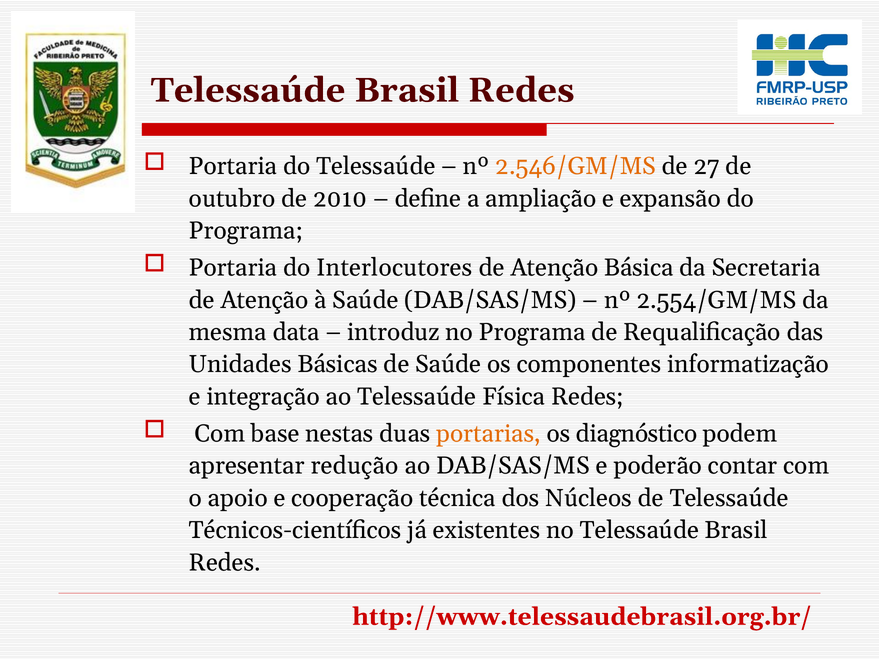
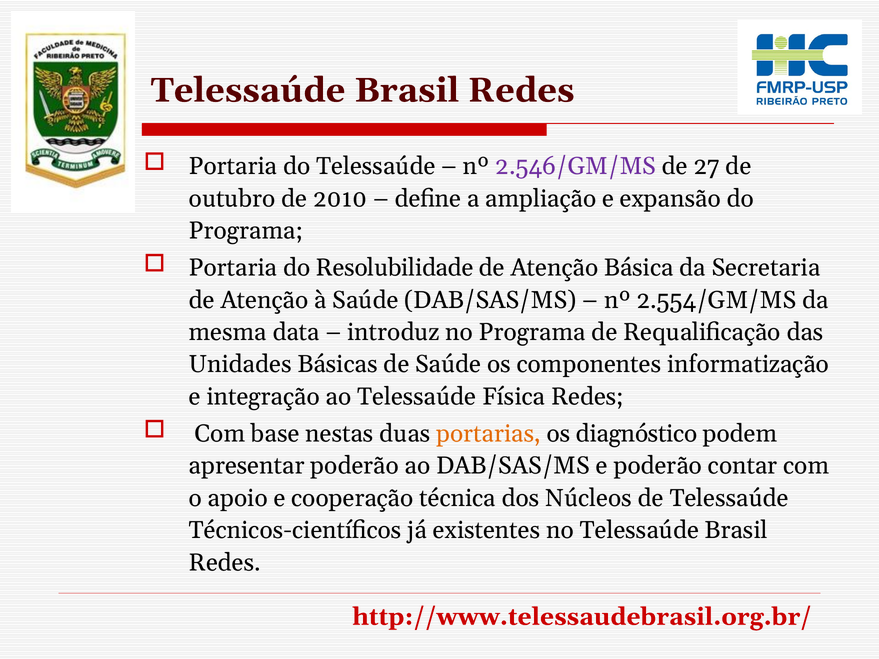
2.546/GM/MS colour: orange -> purple (576, 166)
Interlocutores: Interlocutores -> Resolubilidade (395, 268)
apresentar redução: redução -> poderão (355, 466)
